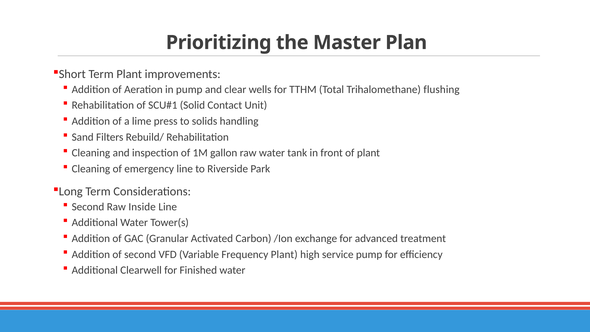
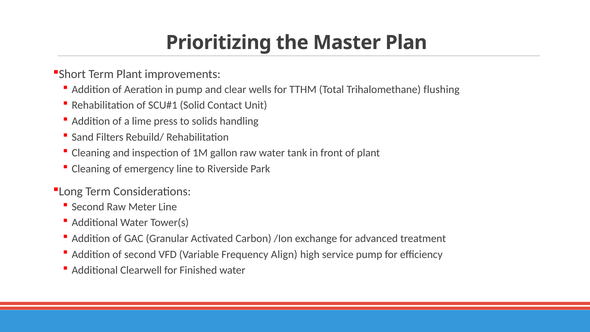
Inside: Inside -> Meter (142, 207)
Frequency Plant: Plant -> Align (284, 254)
